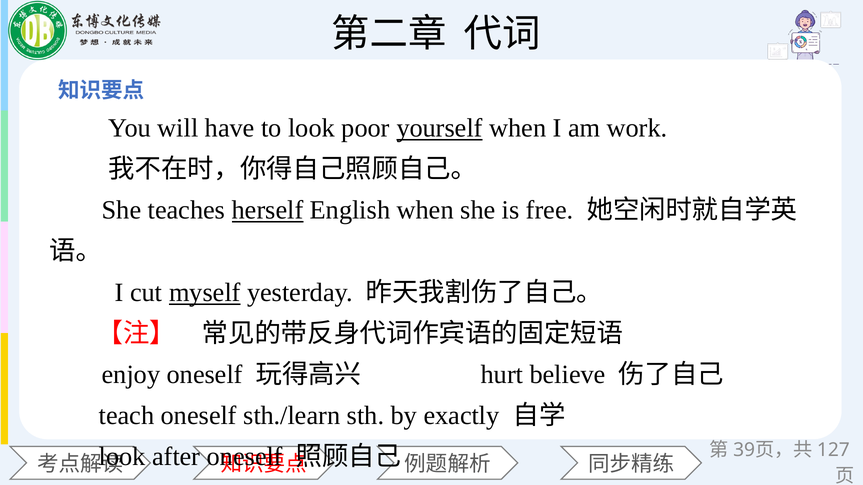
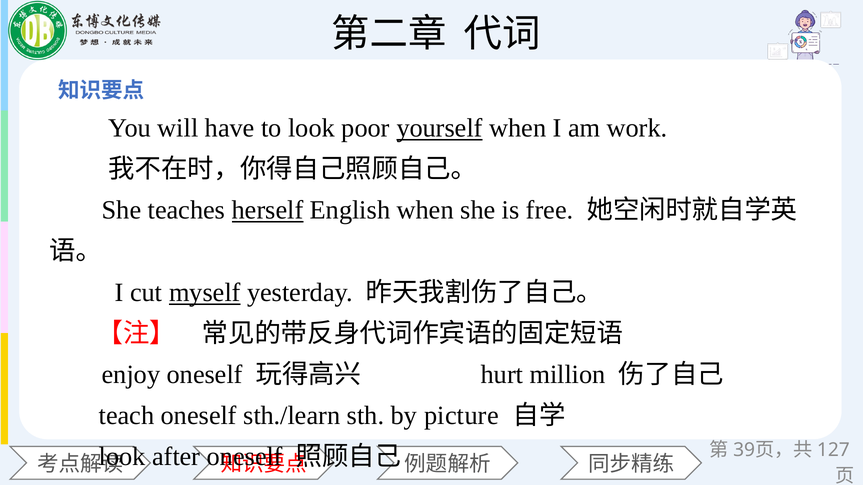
believe: believe -> million (568, 375)
exactly: exactly -> picture (461, 416)
